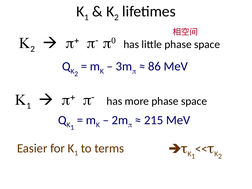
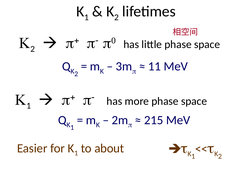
86: 86 -> 11 (155, 66)
terms: terms -> about (109, 148)
